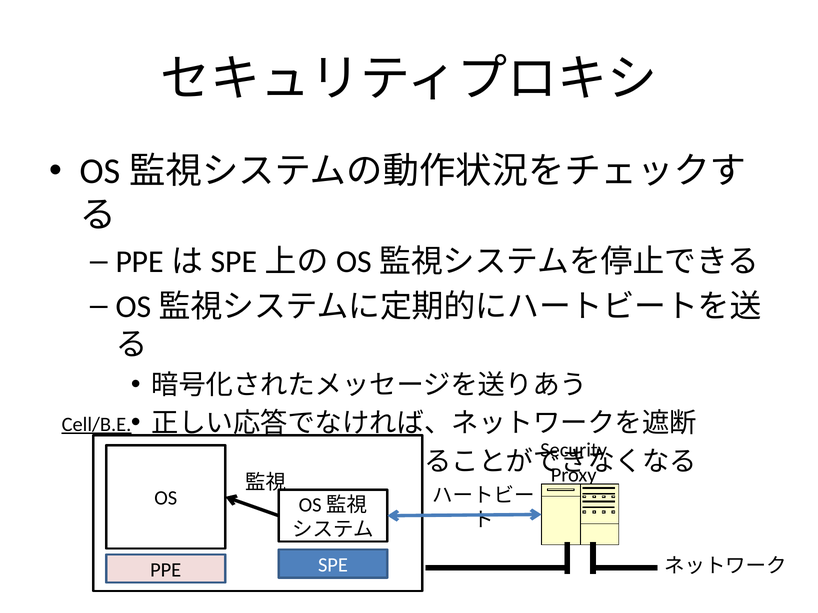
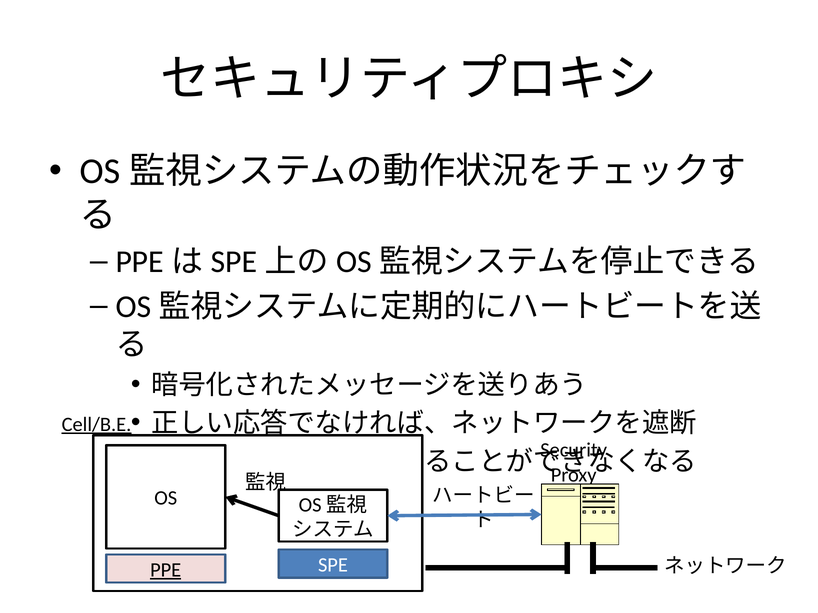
PPE underline: none -> present (166, 570)
